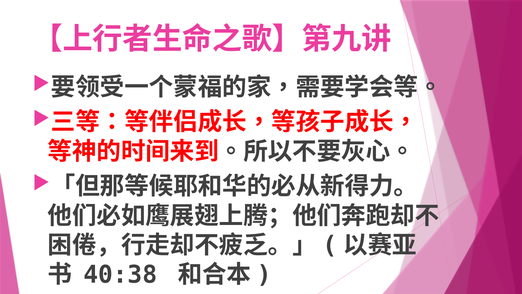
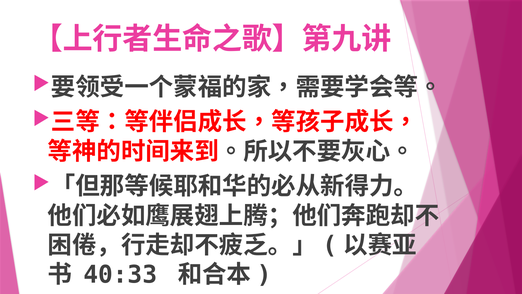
40:38: 40:38 -> 40:33 (120, 274)
